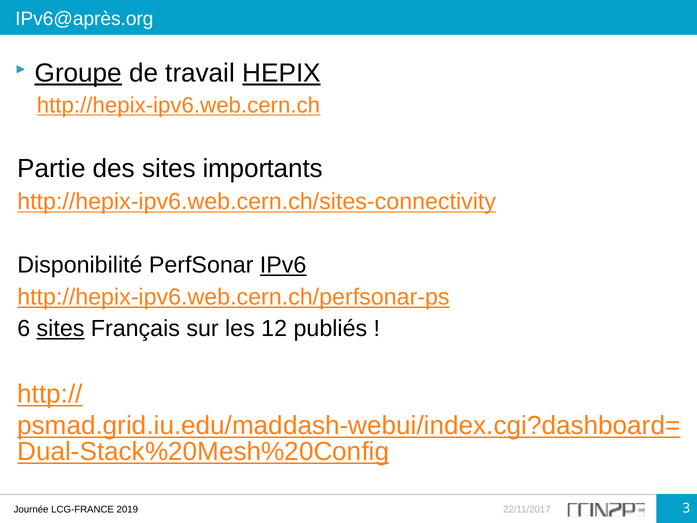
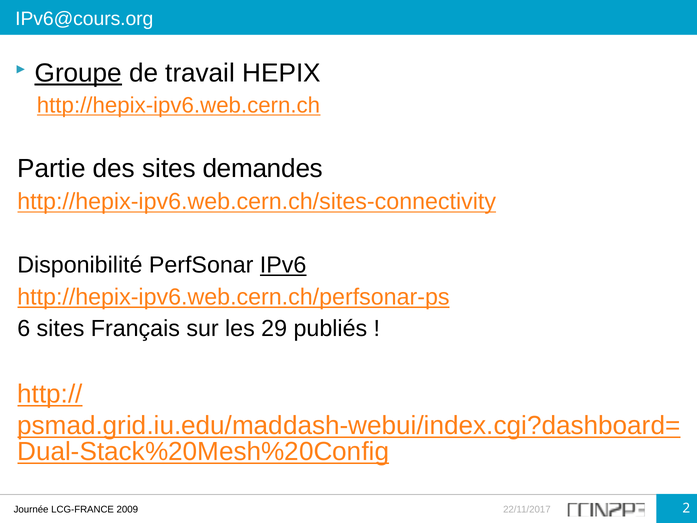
IPv6@après.org: IPv6@après.org -> IPv6@cours.org (84, 19)
HEPIX underline: present -> none (282, 73)
importants: importants -> demandes (263, 168)
sites underline: present -> none (61, 329)
12: 12 -> 29 (274, 329)
2019: 2019 -> 2009 (127, 509)
3: 3 -> 2 (686, 508)
